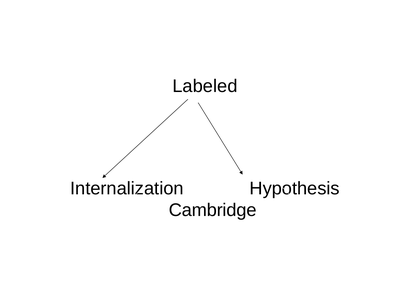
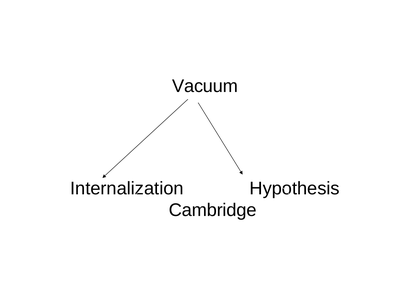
Labeled: Labeled -> Vacuum (205, 86)
